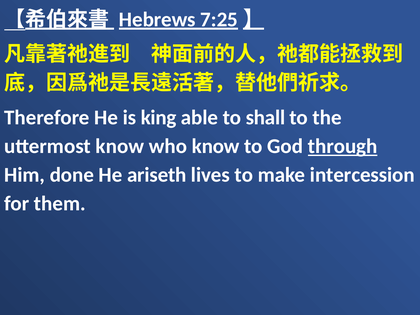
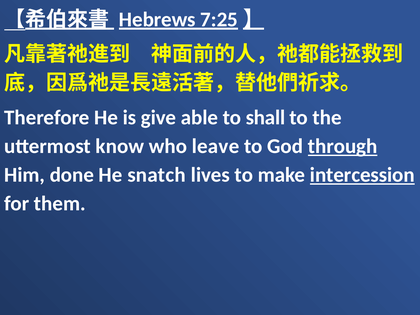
king: king -> give (159, 118)
who know: know -> leave (216, 146)
ariseth: ariseth -> snatch (157, 175)
intercession underline: none -> present (362, 175)
